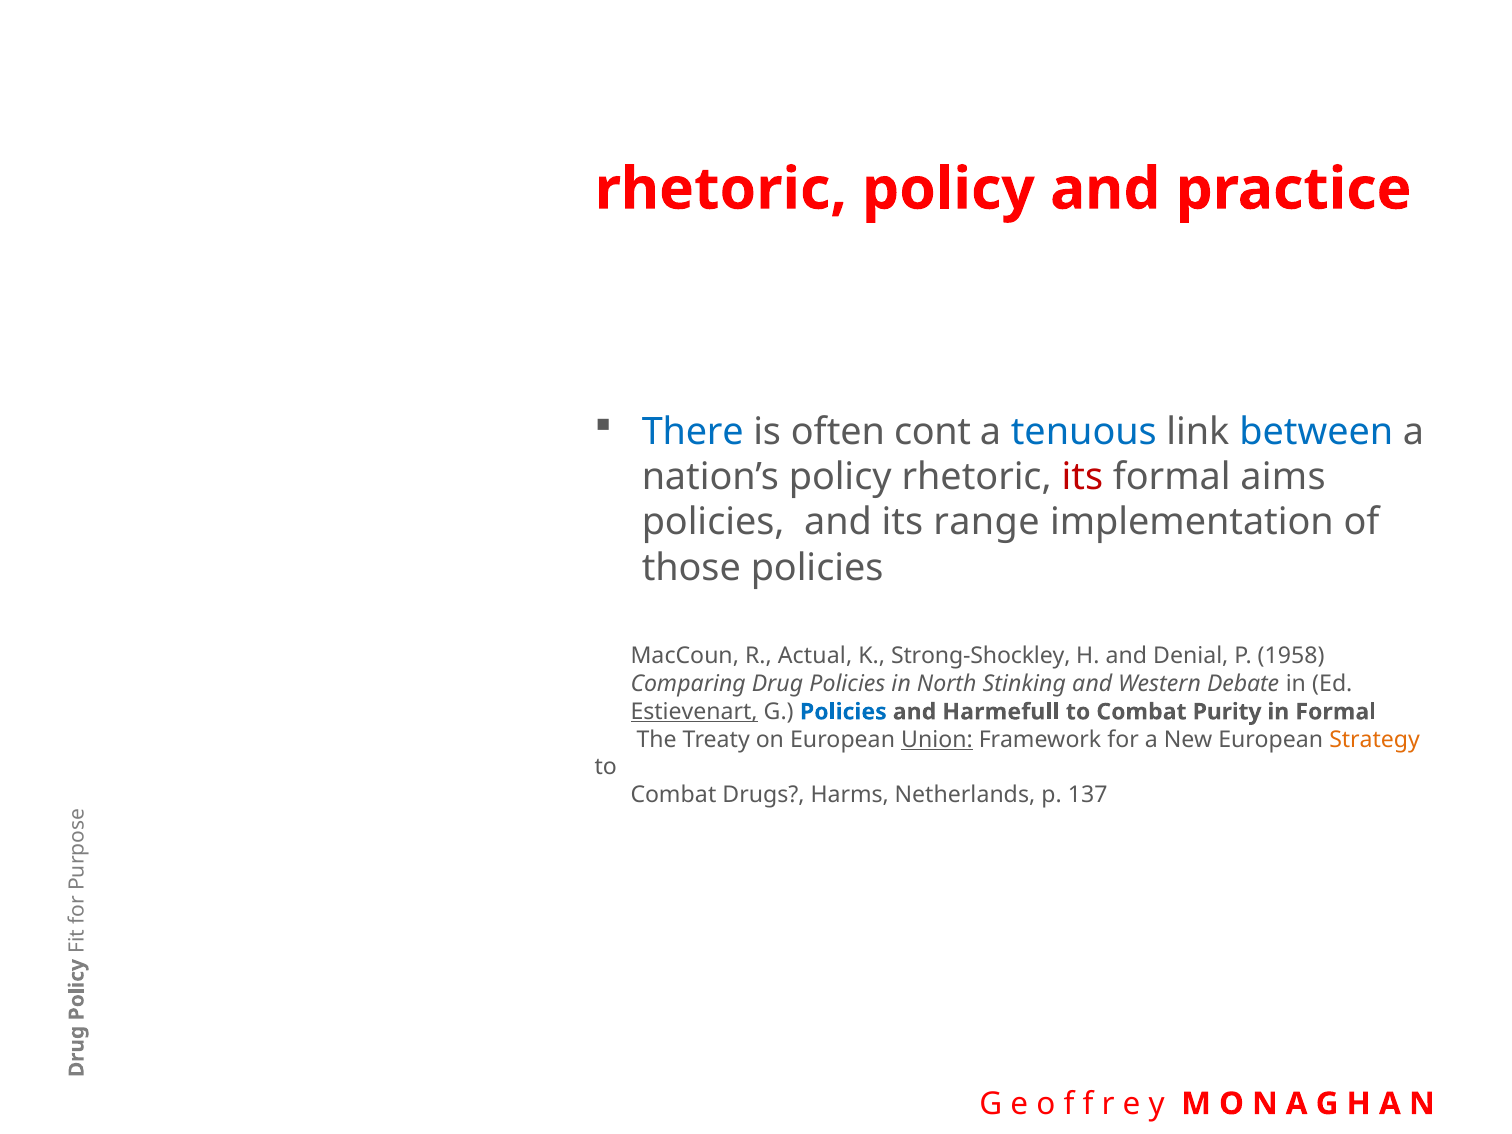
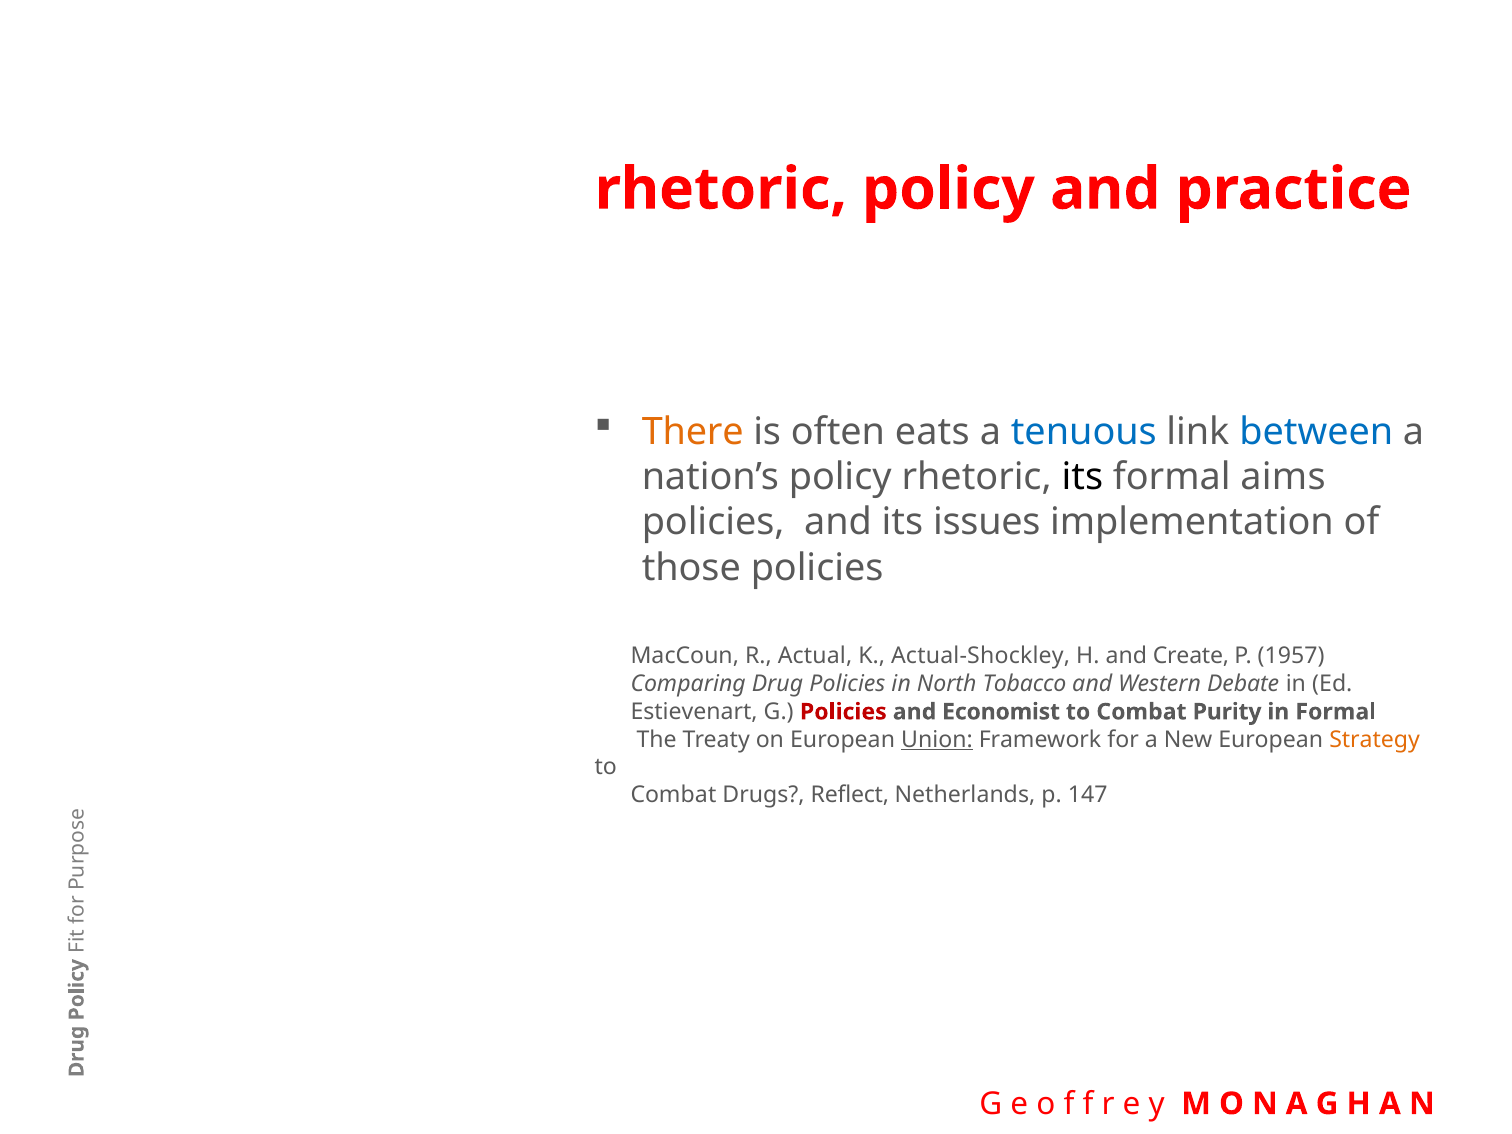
There colour: blue -> orange (693, 432)
cont: cont -> eats (932, 432)
its colour: red -> black (1082, 477)
range: range -> issues (987, 523)
Strong-Shockley: Strong-Shockley -> Actual-Shockley (981, 656)
Denial: Denial -> Create (1191, 656)
1958: 1958 -> 1957 (1291, 656)
Stinking: Stinking -> Tobacco (1024, 684)
Estievenart underline: present -> none (694, 712)
Policies colour: blue -> red (843, 712)
Harmefull: Harmefull -> Economist (1001, 712)
Harms: Harms -> Reflect (850, 795)
137: 137 -> 147 (1088, 795)
